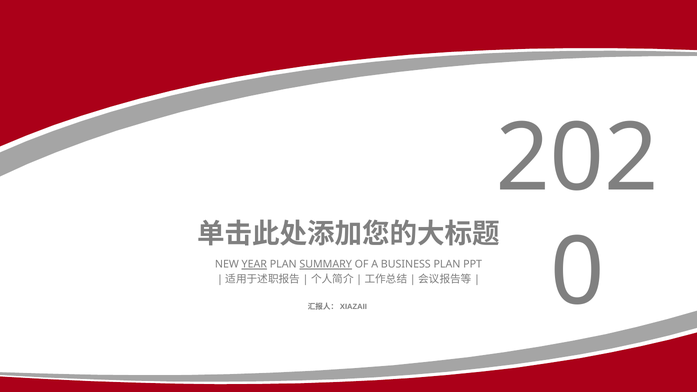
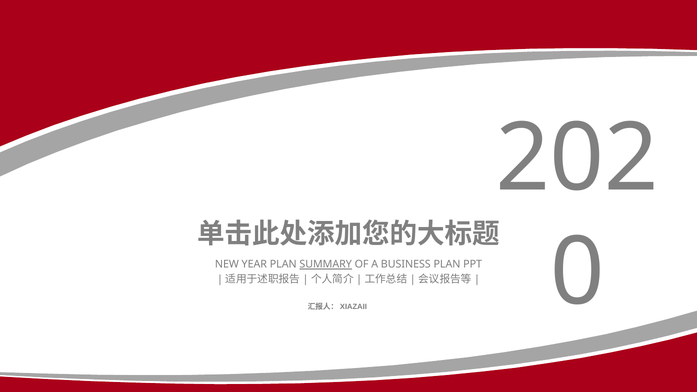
YEAR underline: present -> none (254, 264)
